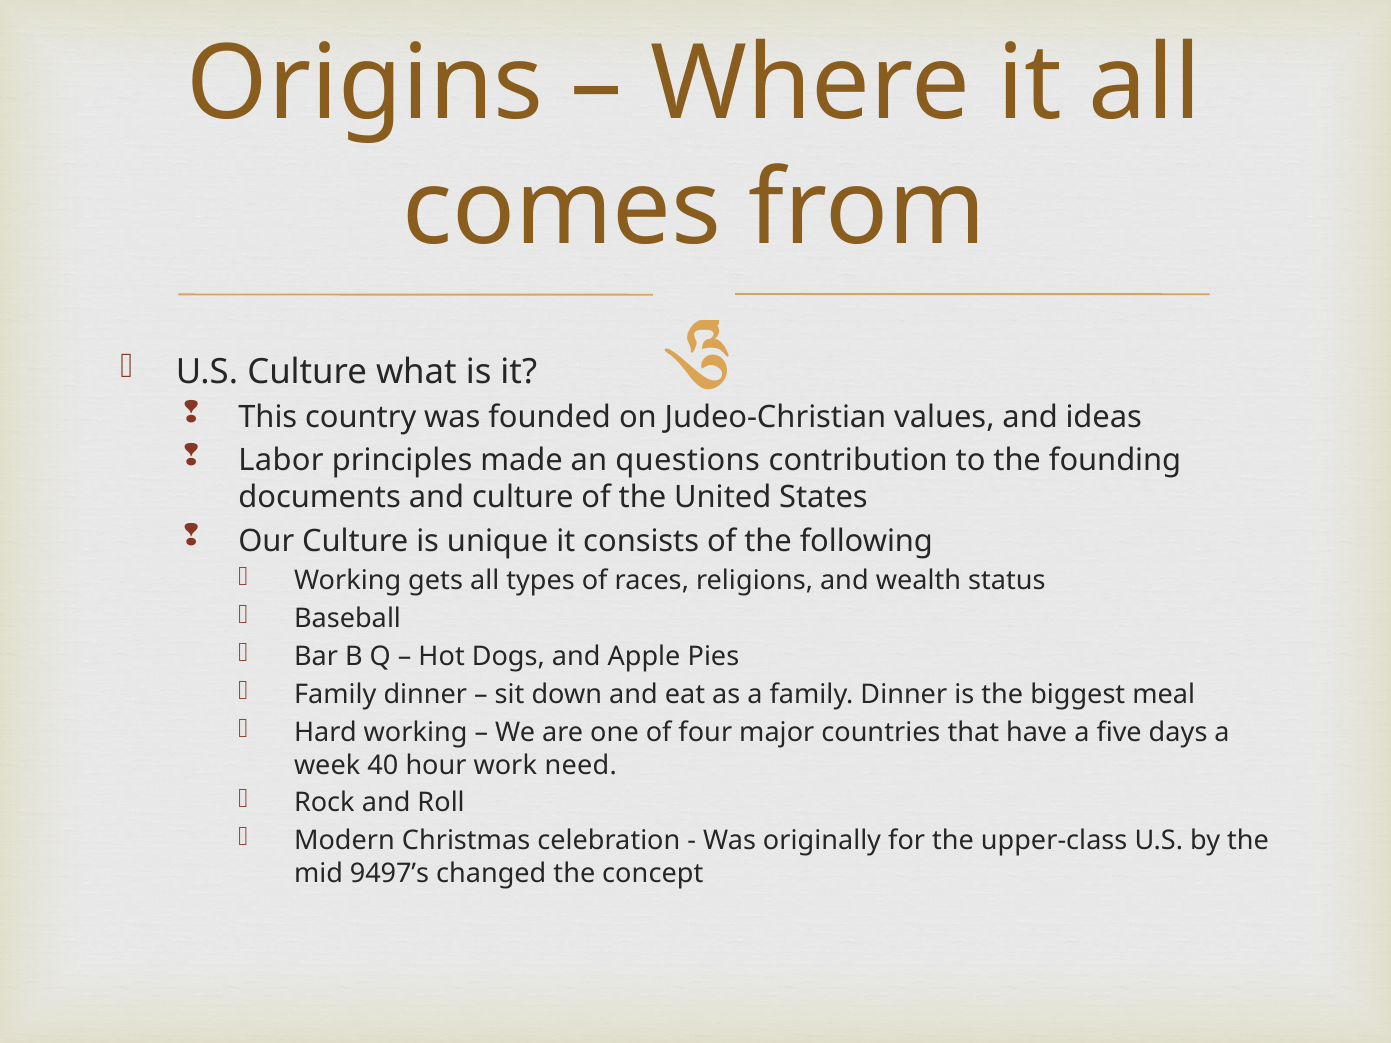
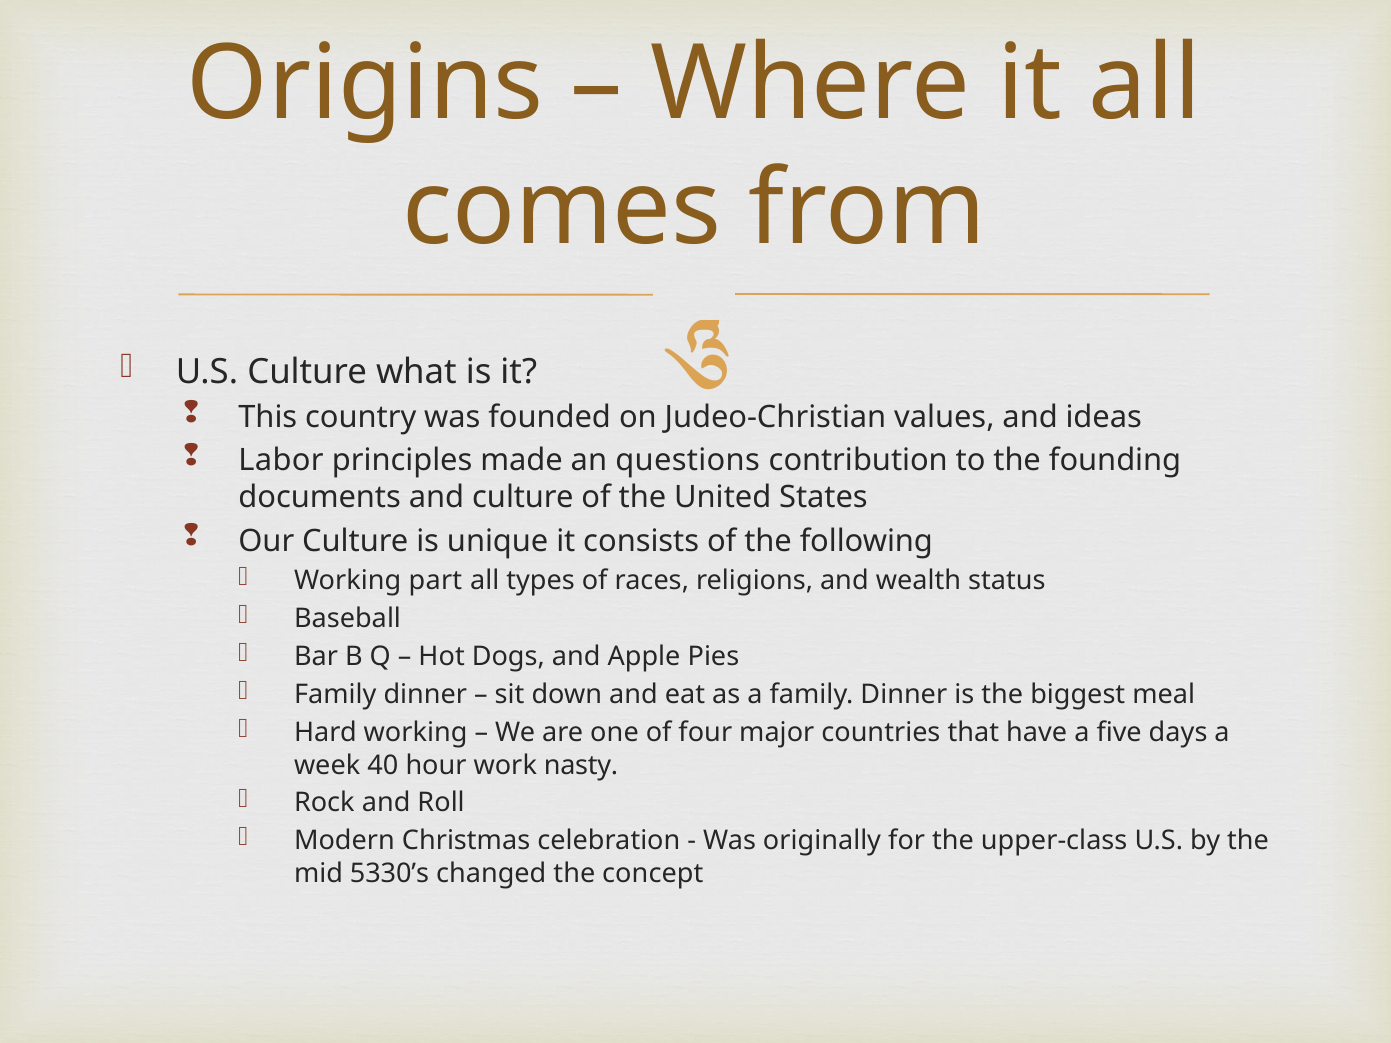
gets: gets -> part (435, 581)
need: need -> nasty (581, 765)
9497’s: 9497’s -> 5330’s (390, 874)
